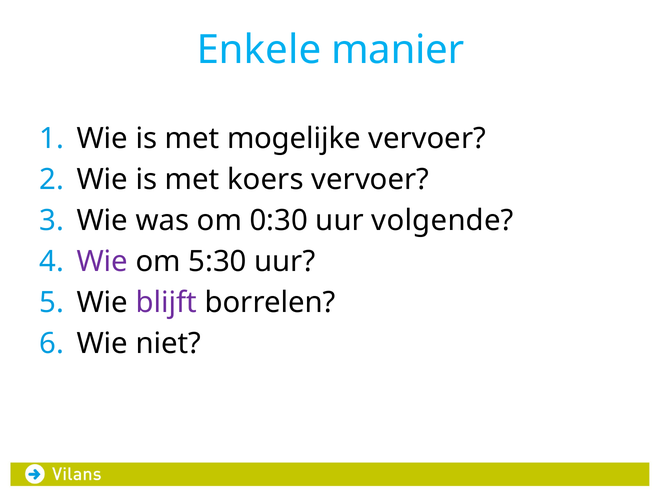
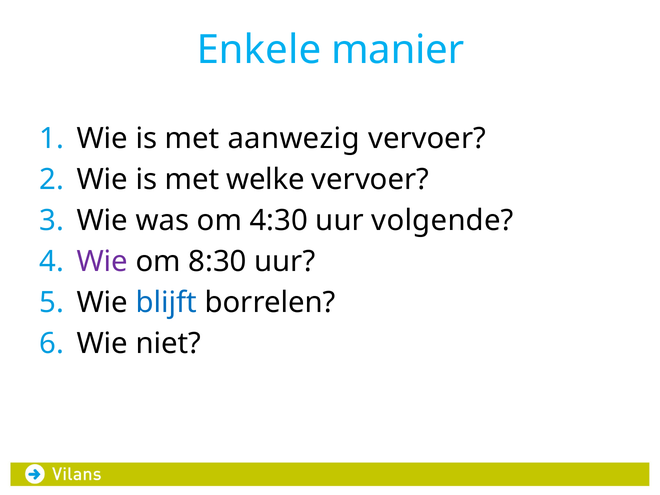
mogelijke: mogelijke -> aanwezig (294, 138)
koers: koers -> welke (266, 179)
0:30: 0:30 -> 4:30 (279, 221)
5:30: 5:30 -> 8:30 (217, 262)
blijft colour: purple -> blue (166, 303)
